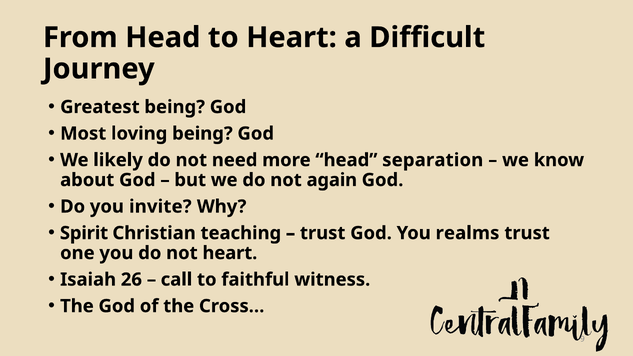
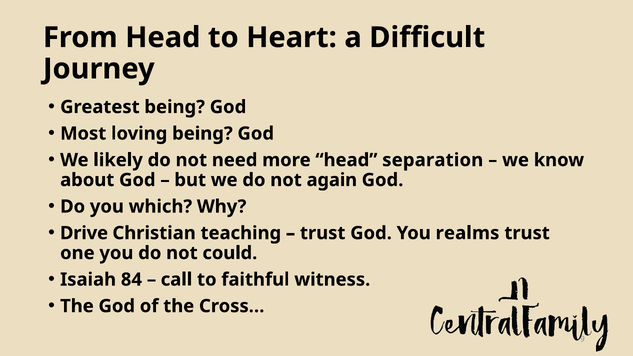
invite: invite -> which (160, 207)
Spirit: Spirit -> Drive (84, 233)
not heart: heart -> could (230, 253)
26: 26 -> 84 (131, 280)
